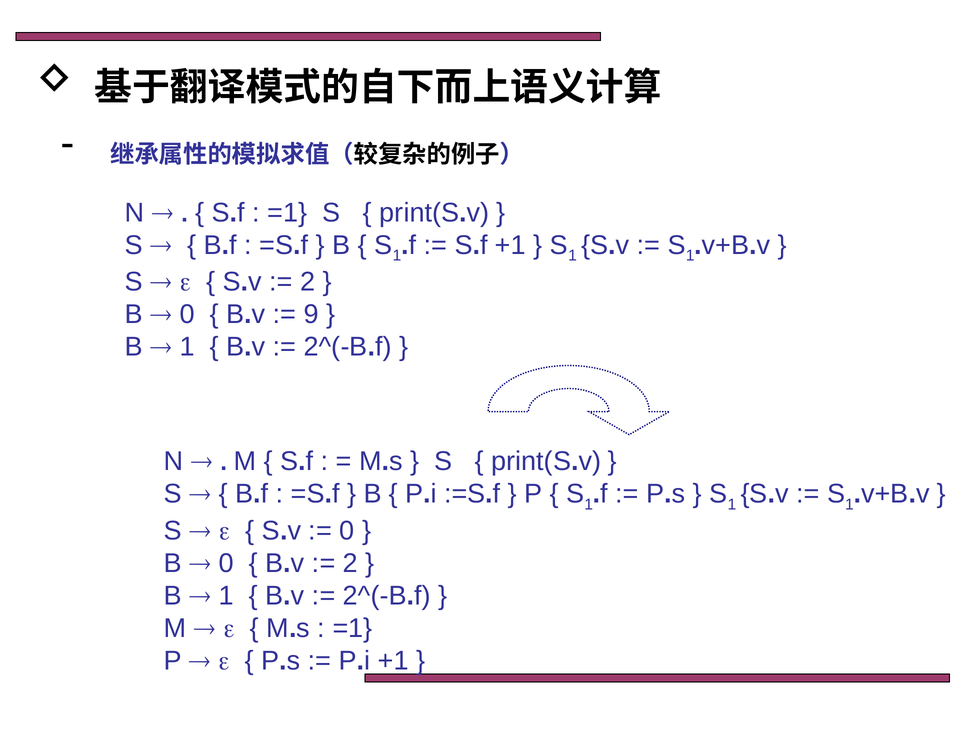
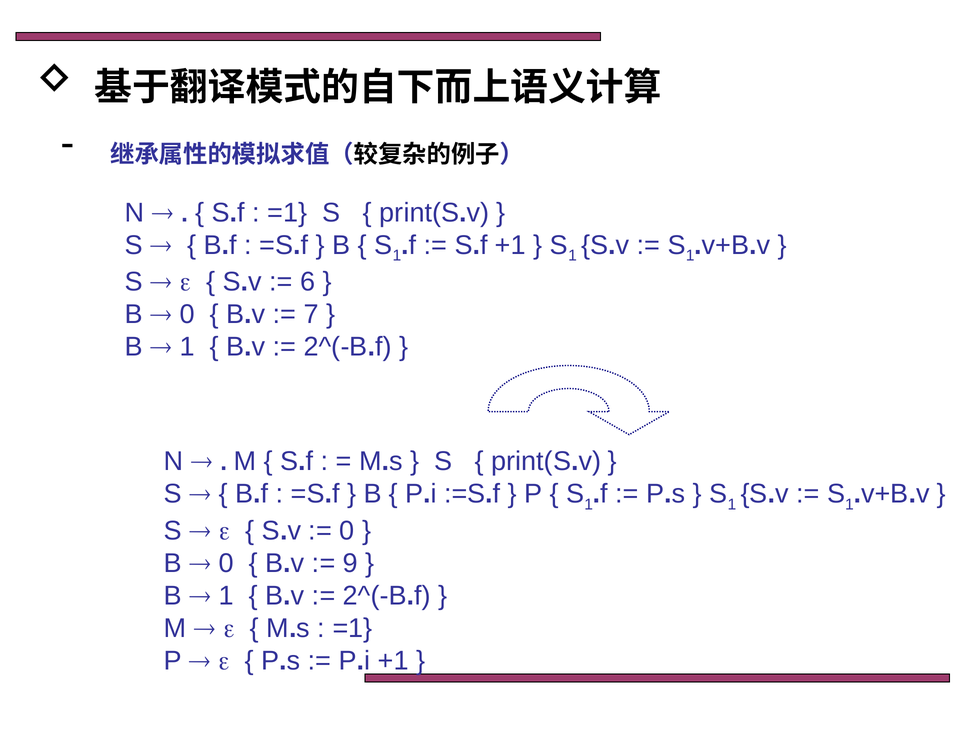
2: 2 -> 6 (308, 282)
9: 9 -> 7 (311, 314)
2: 2 -> 9 (350, 563)
